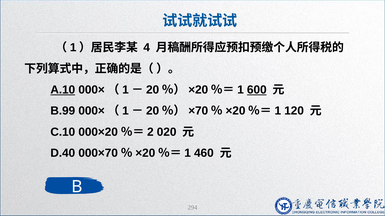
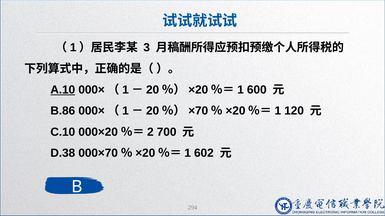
4: 4 -> 3 (147, 48)
600 underline: present -> none (257, 90)
B.99: B.99 -> B.86 (63, 111)
020: 020 -> 700 (167, 132)
D.40: D.40 -> D.38 (63, 153)
460: 460 -> 602 (204, 153)
